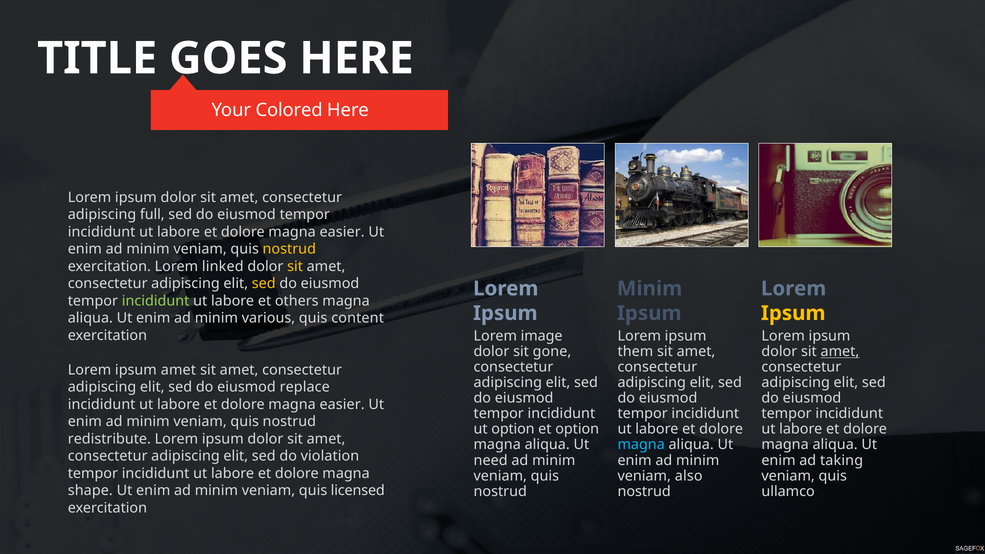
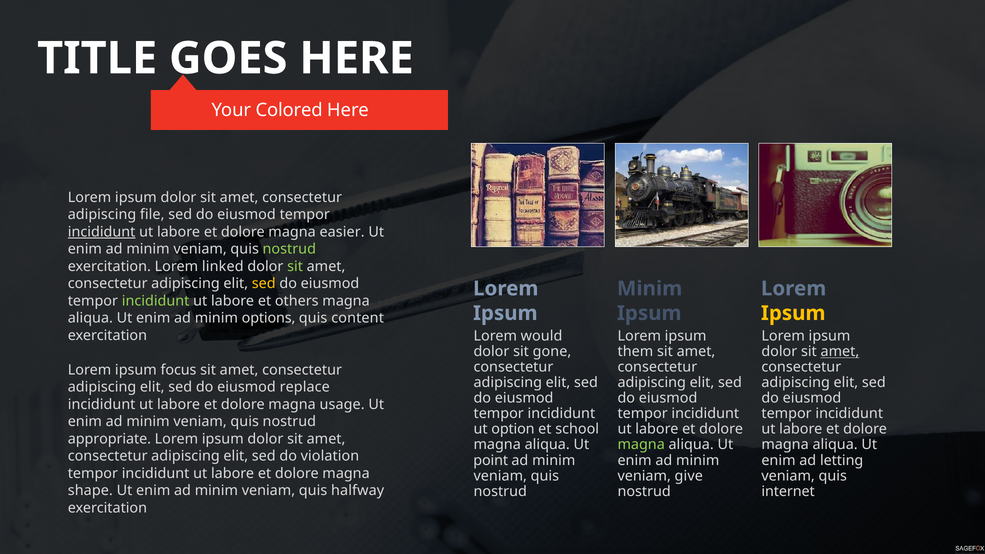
full: full -> file (152, 215)
incididunt underline: none -> present (102, 232)
nostrud colour: yellow -> light green (289, 249)
sit colour: yellow -> light green (295, 266)
various: various -> options (269, 318)
image: image -> would (542, 336)
ipsum amet: amet -> focus (179, 370)
easier: easier -> usage (342, 404)
et option: option -> school (577, 429)
redistribute: redistribute -> appropriate (109, 439)
magna colour: light blue -> light green (641, 445)
need: need -> point (491, 460)
taking: taking -> letting (842, 460)
also: also -> give (689, 476)
licensed: licensed -> halfway (358, 491)
ullamco: ullamco -> internet (788, 491)
